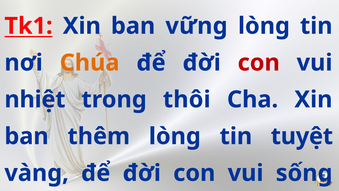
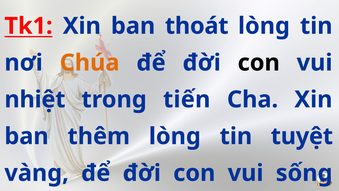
vững: vững -> thoát (197, 26)
con colour: red -> black (259, 63)
thôi: thôi -> tiến (187, 99)
